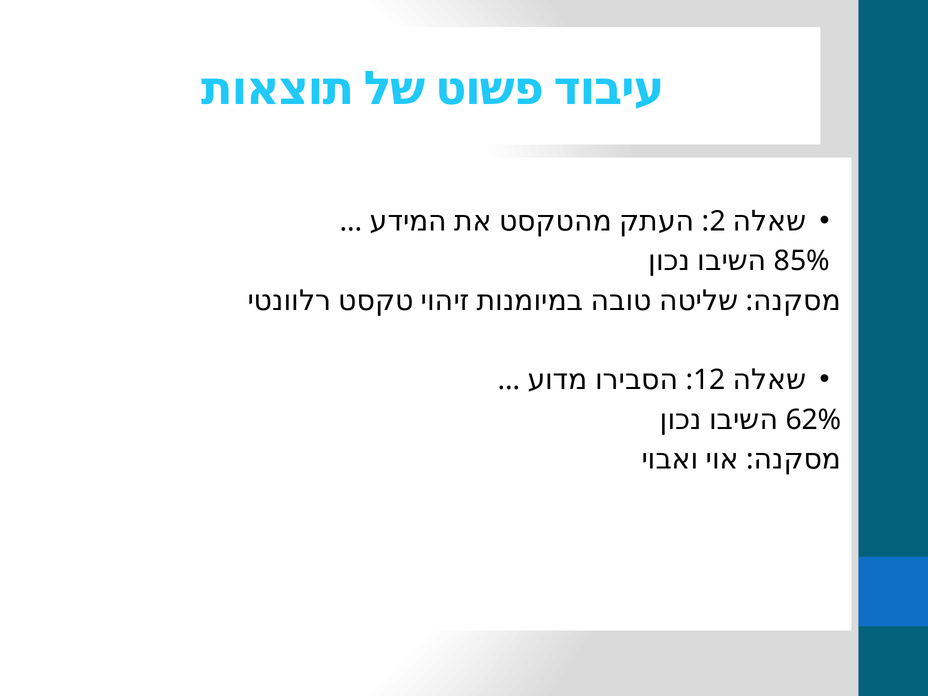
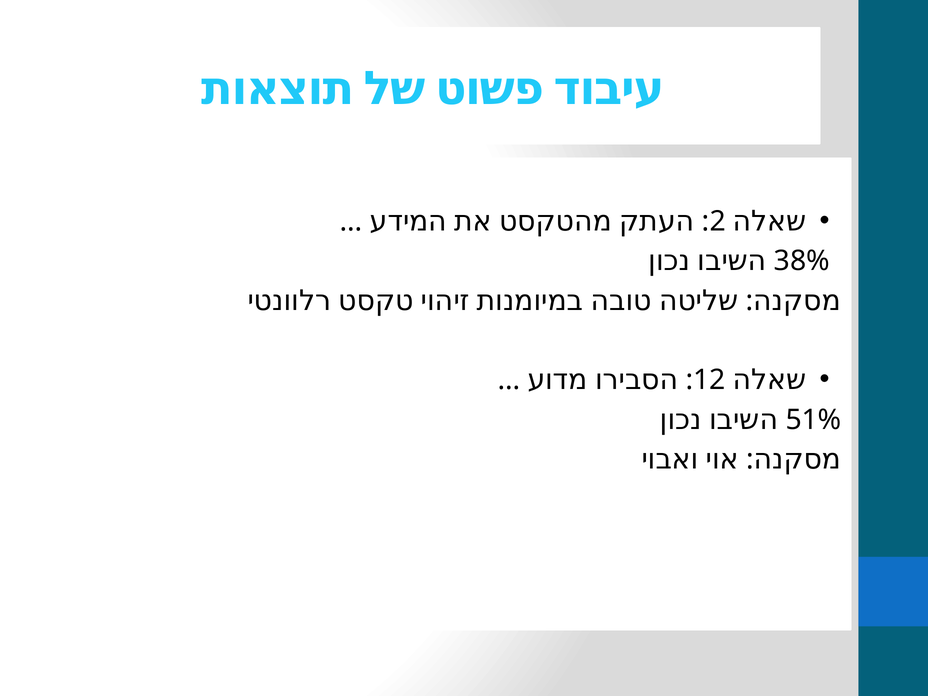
85%: 85% -> 38% (802, 261)
62%: 62% -> 51% (813, 420)
